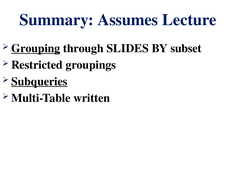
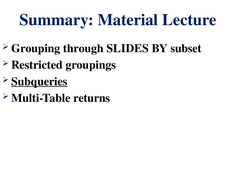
Assumes: Assumes -> Material (128, 20)
Grouping underline: present -> none (36, 48)
written: written -> returns (92, 98)
